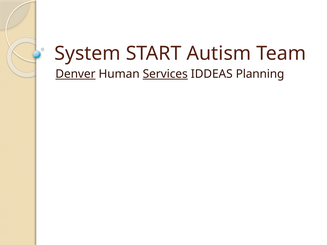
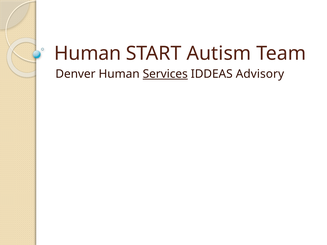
System: System -> Human (88, 54)
Denver underline: present -> none (75, 74)
Planning: Planning -> Advisory (260, 74)
